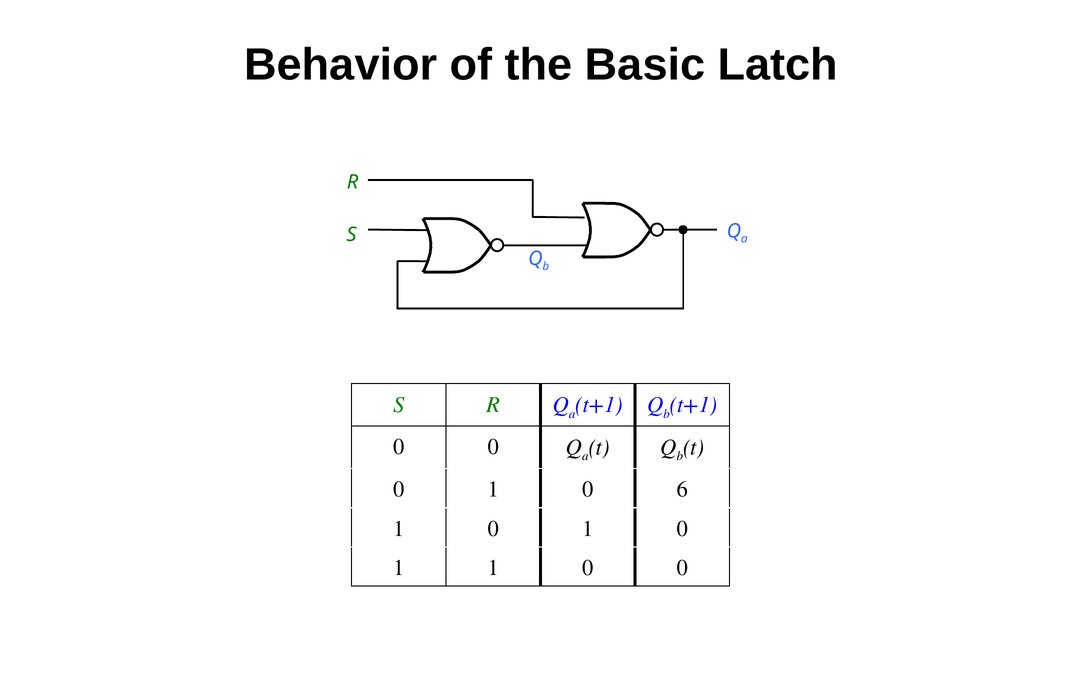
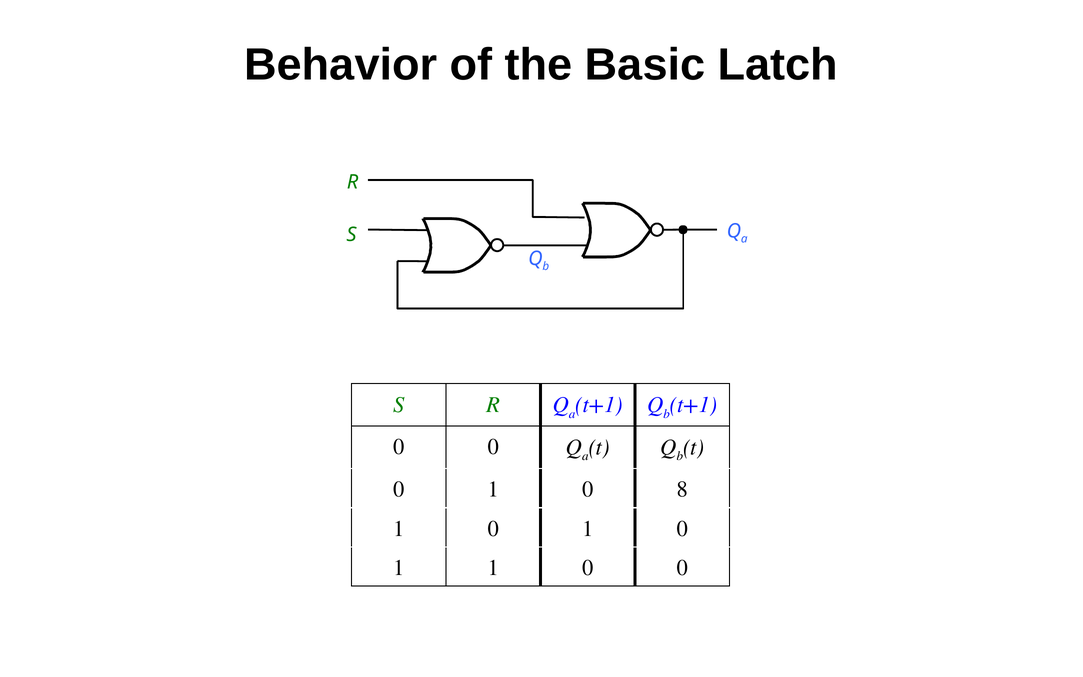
6: 6 -> 8 (682, 489)
